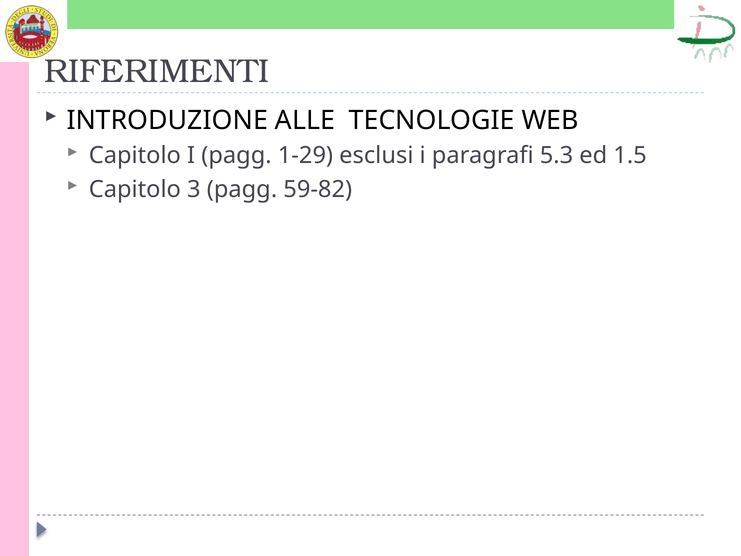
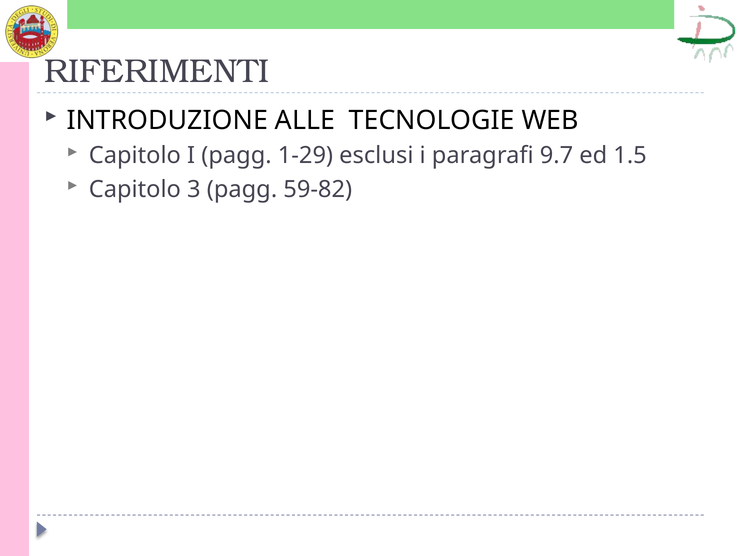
5.3: 5.3 -> 9.7 (556, 156)
